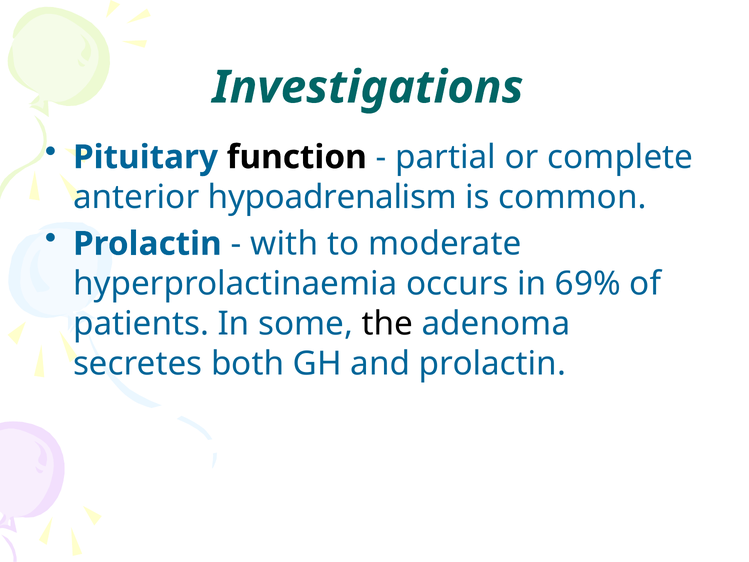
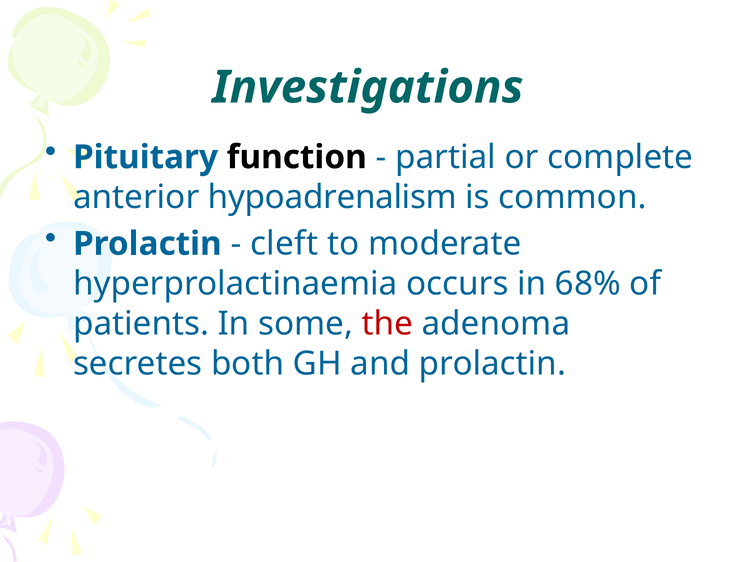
with: with -> cleft (284, 244)
69%: 69% -> 68% (588, 284)
the colour: black -> red (387, 324)
